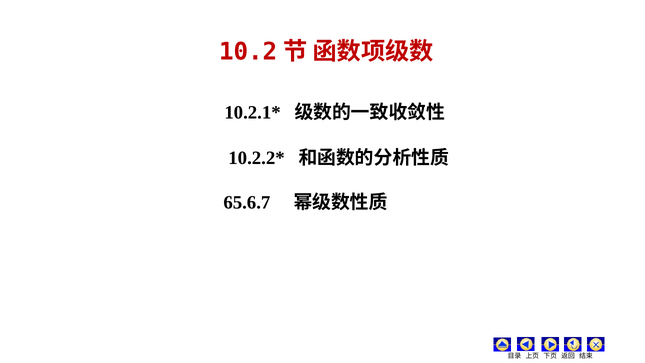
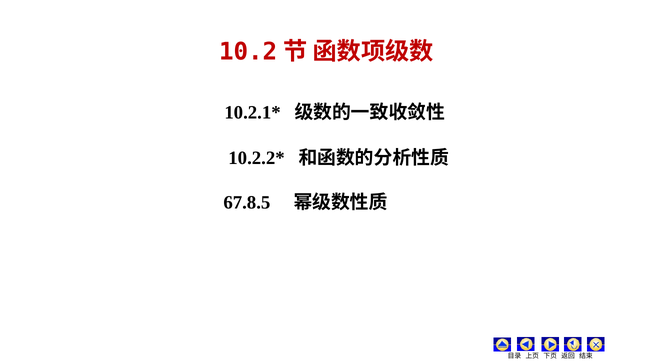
65.6.7: 65.6.7 -> 67.8.5 (247, 202)
